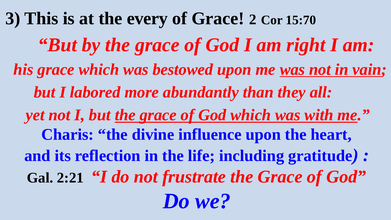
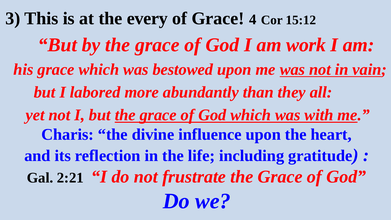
2: 2 -> 4 (253, 19)
15:70: 15:70 -> 15:12 (301, 20)
right: right -> work (306, 45)
